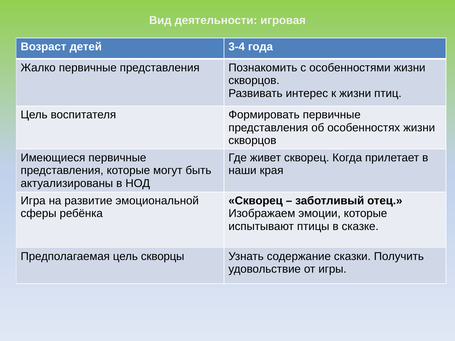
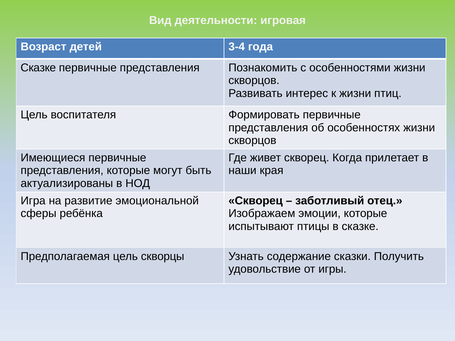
Жалко: Жалко -> Сказке (38, 68)
